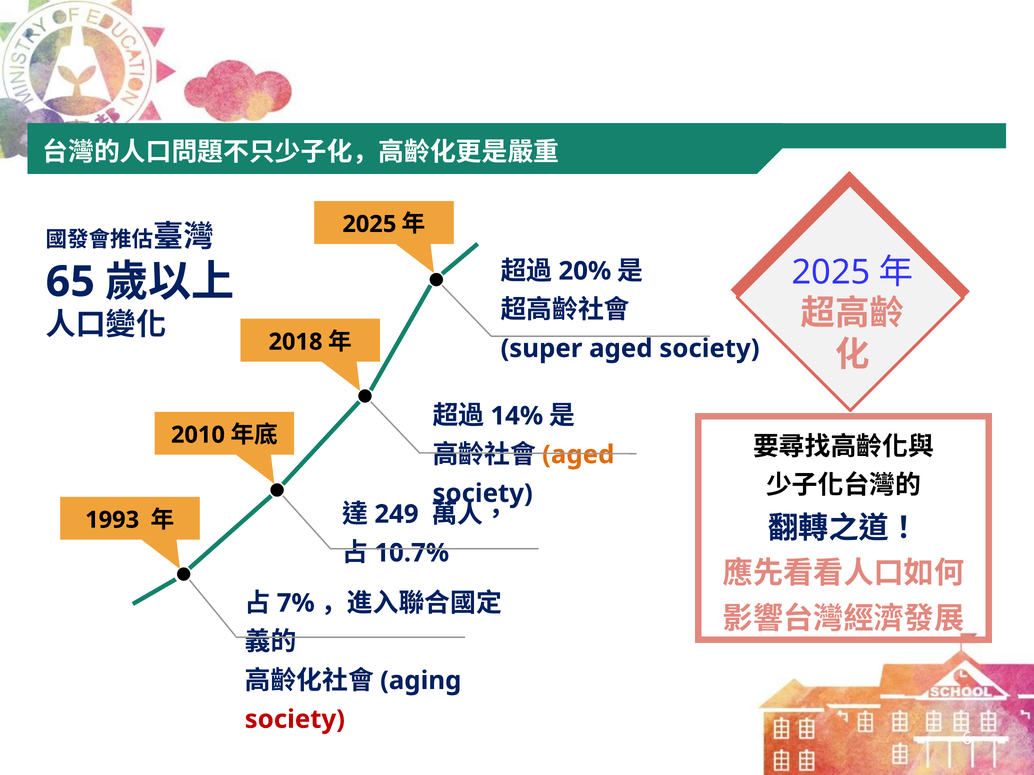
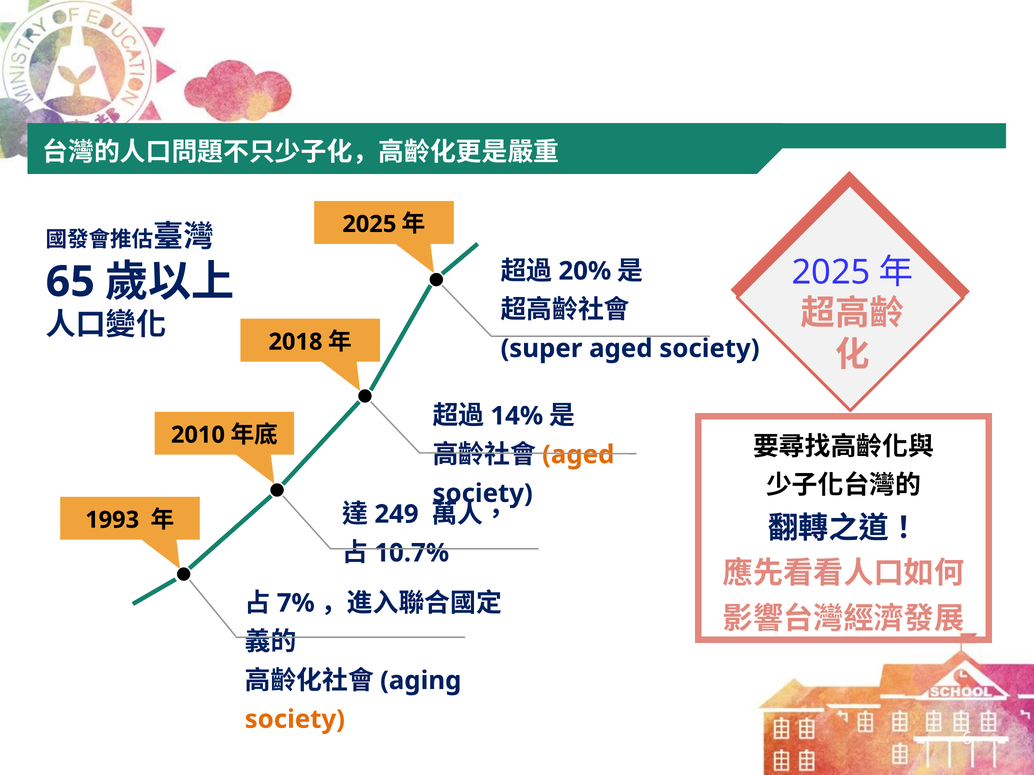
society colour: red -> orange (295, 720)
